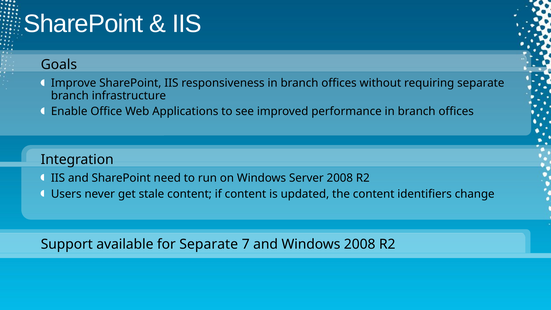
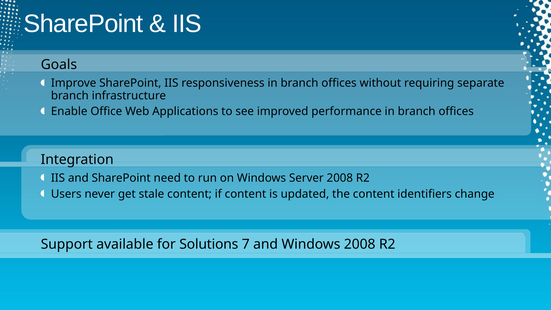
for Separate: Separate -> Solutions (209, 244)
